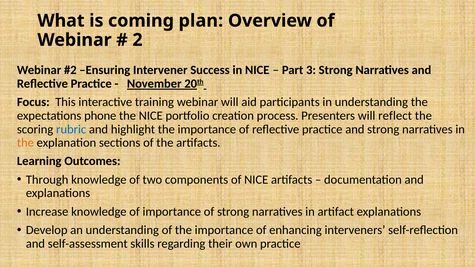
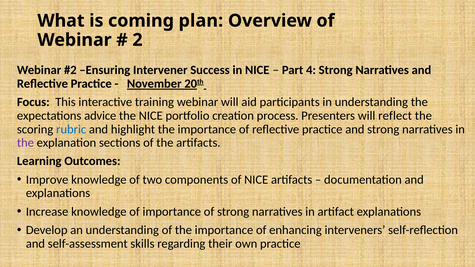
3: 3 -> 4 (311, 70)
phone: phone -> advice (100, 116)
the colour: orange -> purple (25, 143)
Through: Through -> Improve (47, 180)
